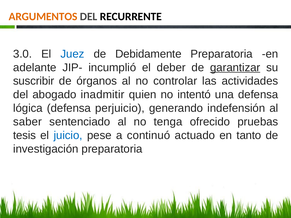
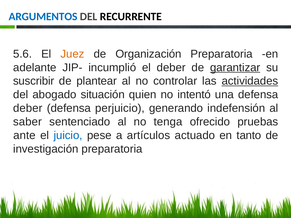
ARGUMENTOS colour: orange -> blue (43, 16)
3.0: 3.0 -> 5.6 (23, 54)
Juez colour: blue -> orange (72, 54)
Debidamente: Debidamente -> Organización (148, 54)
órganos: órganos -> plantear (97, 81)
actividades underline: none -> present (250, 81)
inadmitir: inadmitir -> situación (103, 95)
lógica: lógica -> deber (28, 108)
tesis: tesis -> ante (24, 135)
continuó: continuó -> artículos (149, 135)
